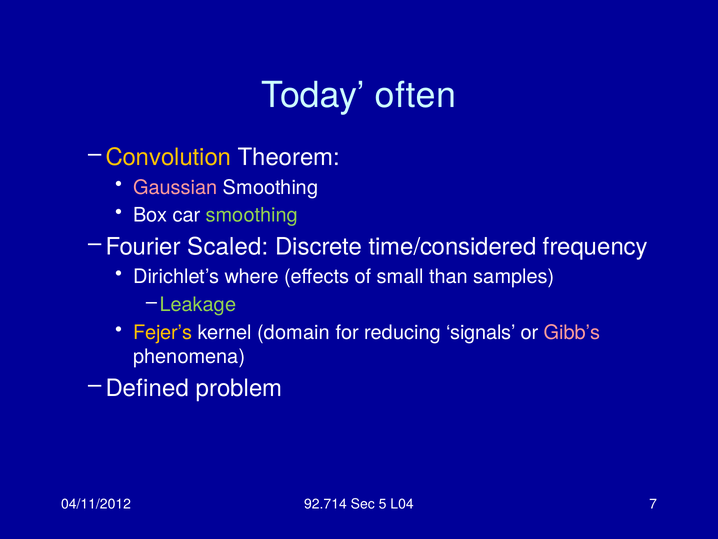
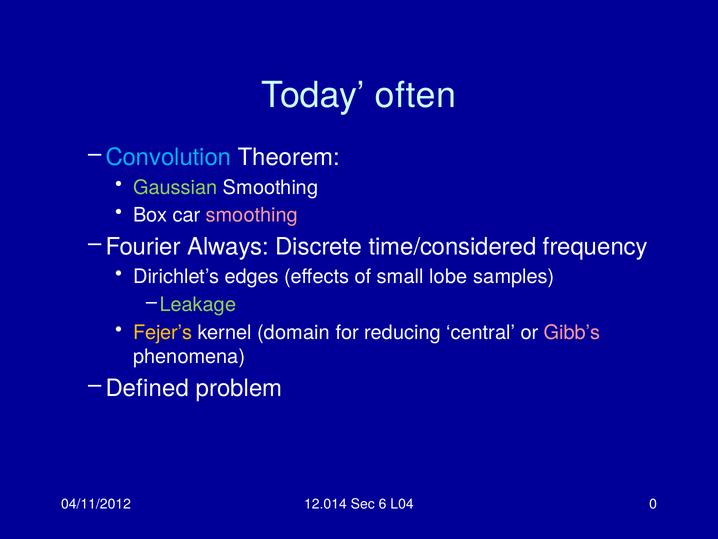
Convolution colour: yellow -> light blue (168, 157)
Gaussian colour: pink -> light green (175, 187)
smoothing colour: light green -> pink (252, 215)
Scaled: Scaled -> Always (228, 247)
where: where -> edges (252, 277)
than: than -> lobe (448, 277)
signals: signals -> central (481, 332)
92.714: 92.714 -> 12.014 (325, 504)
5: 5 -> 6 (383, 504)
7: 7 -> 0 (653, 504)
